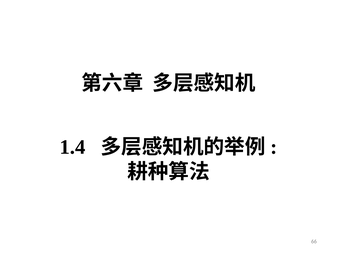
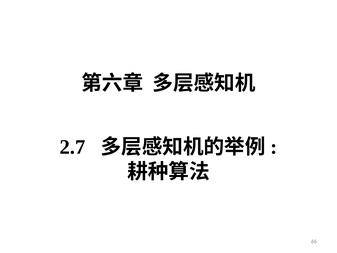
1.4: 1.4 -> 2.7 (73, 147)
